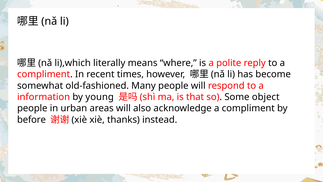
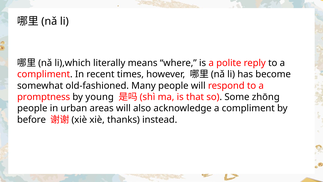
information: information -> promptness (44, 97)
object: object -> zhōng (266, 97)
